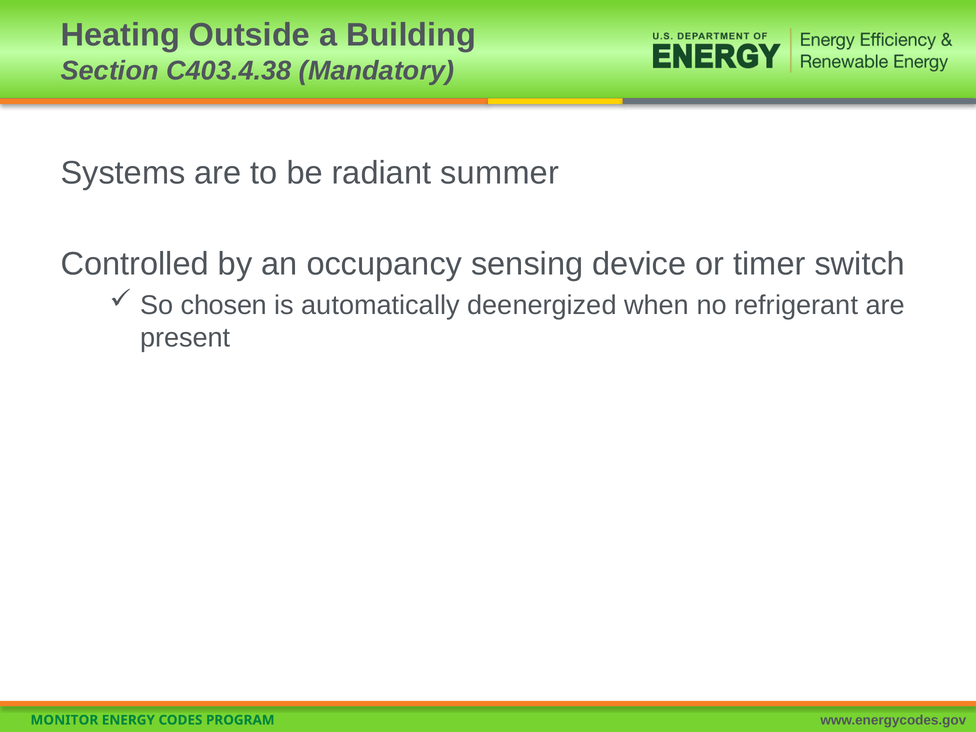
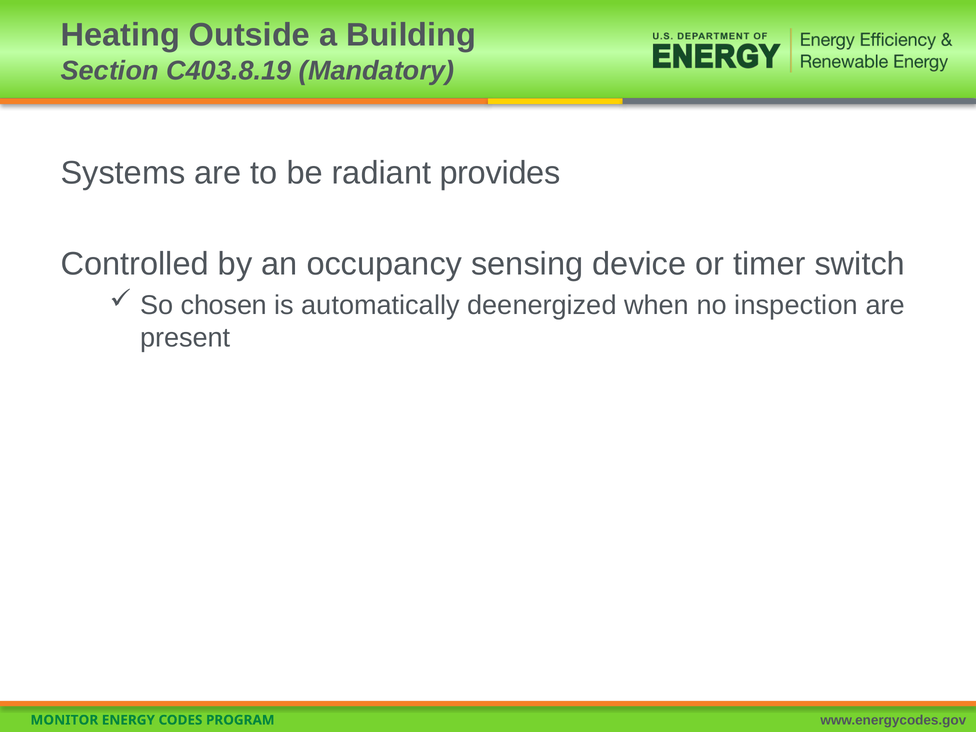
C403.4.38: C403.4.38 -> C403.8.19 (229, 71)
summer: summer -> provides (500, 173)
refrigerant: refrigerant -> inspection (796, 305)
